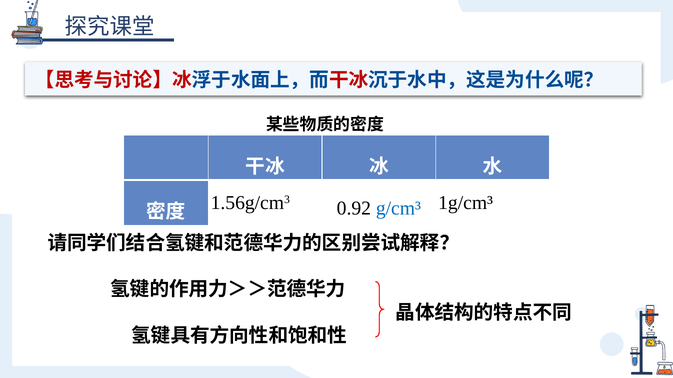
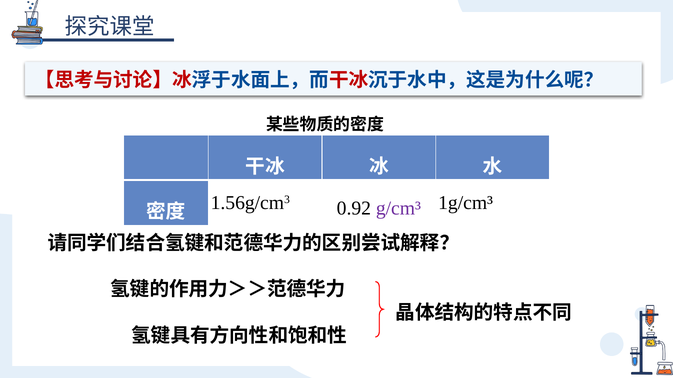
g/cm³ colour: blue -> purple (398, 208)
